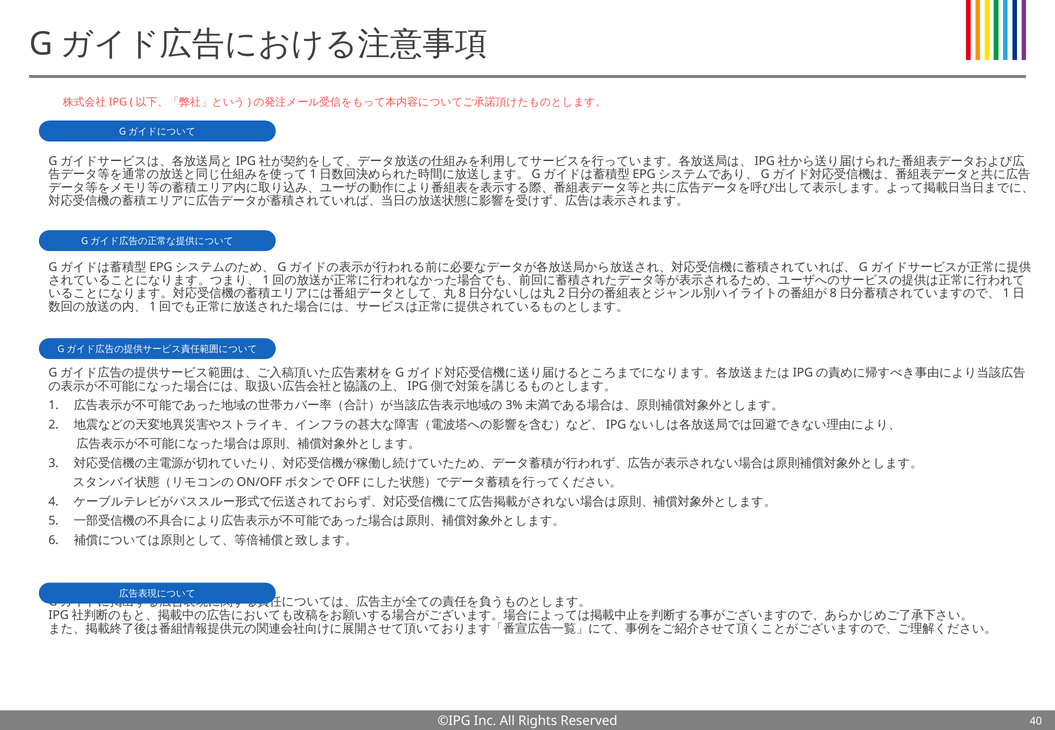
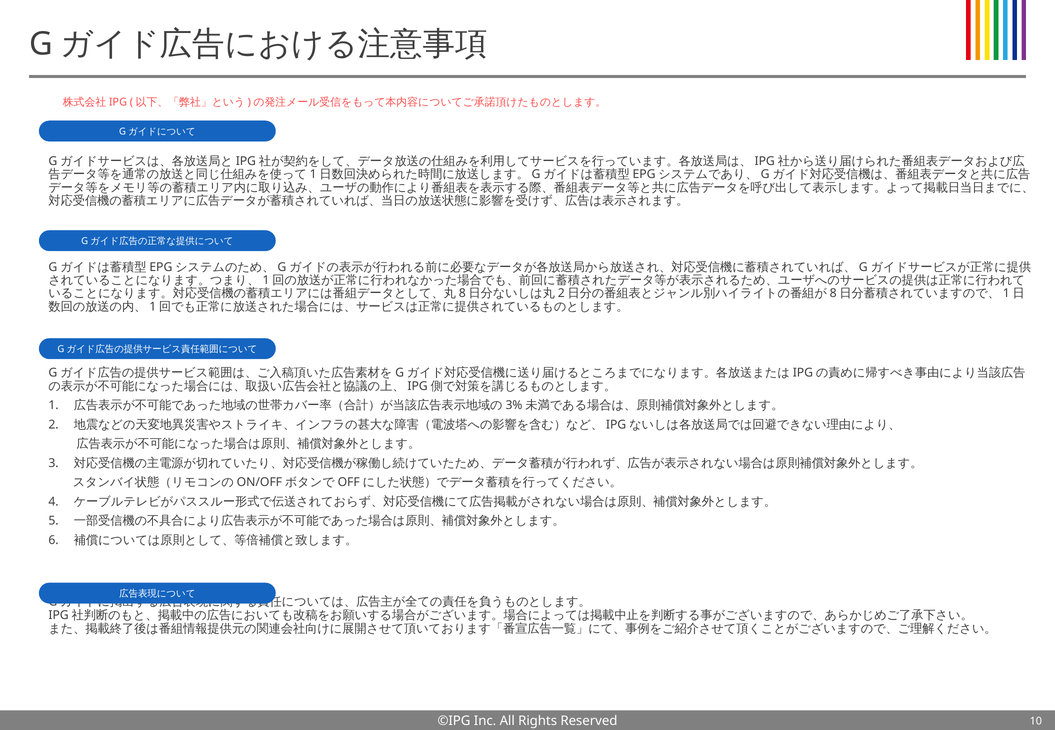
40: 40 -> 10 (1036, 721)
